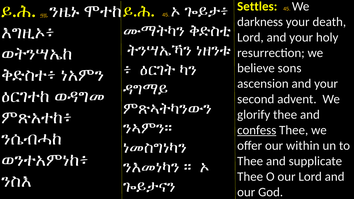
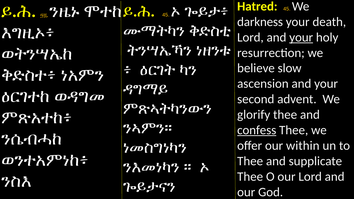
Settles: Settles -> Hatred (257, 6)
your underline: none -> present (301, 37)
sons: sons -> slow (290, 68)
